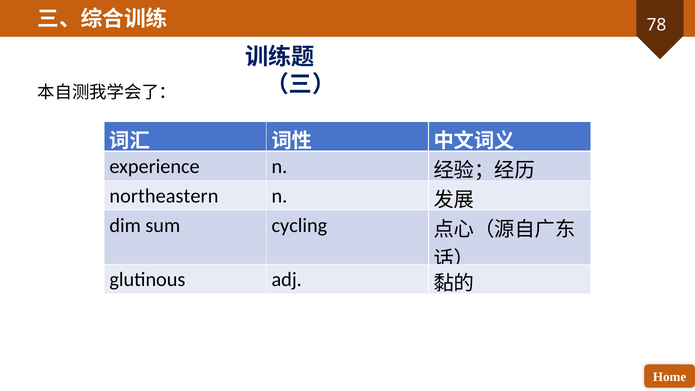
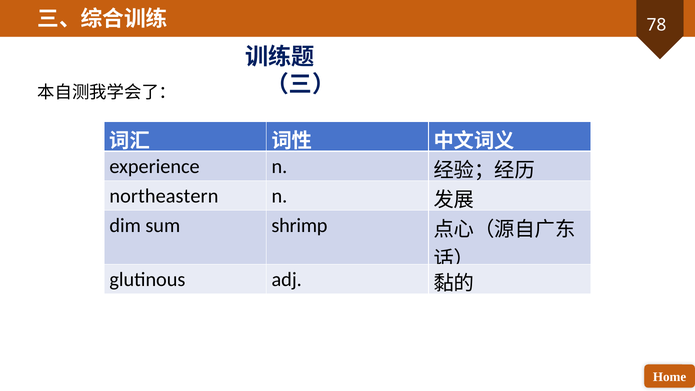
cycling: cycling -> shrimp (299, 226)
